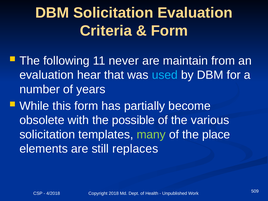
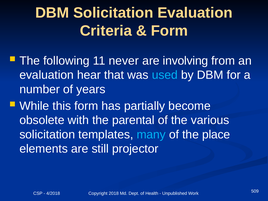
maintain: maintain -> involving (185, 61)
possible: possible -> parental (133, 120)
many colour: light green -> light blue (151, 135)
replaces: replaces -> projector (135, 149)
